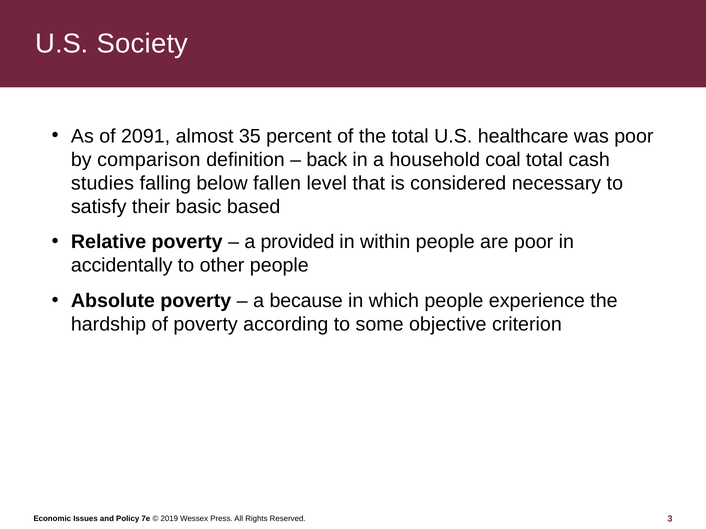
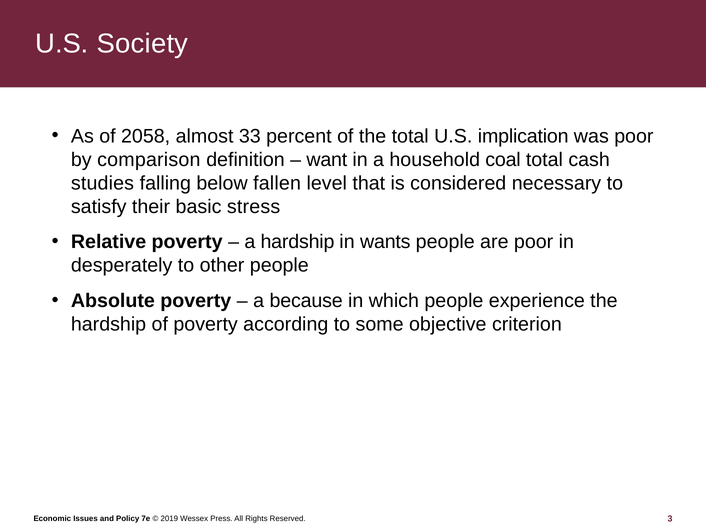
2091: 2091 -> 2058 (146, 136)
35: 35 -> 33 (250, 136)
healthcare: healthcare -> implication (523, 136)
back: back -> want (327, 160)
based: based -> stress (254, 207)
a provided: provided -> hardship (297, 242)
within: within -> wants (385, 242)
accidentally: accidentally -> desperately (122, 266)
